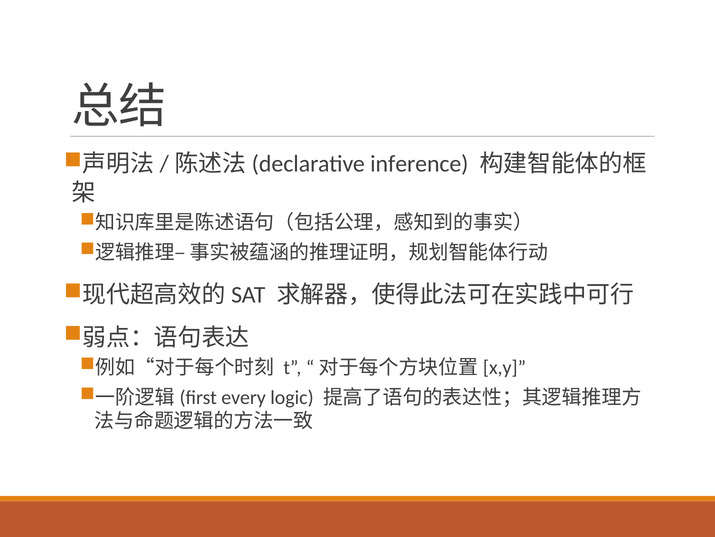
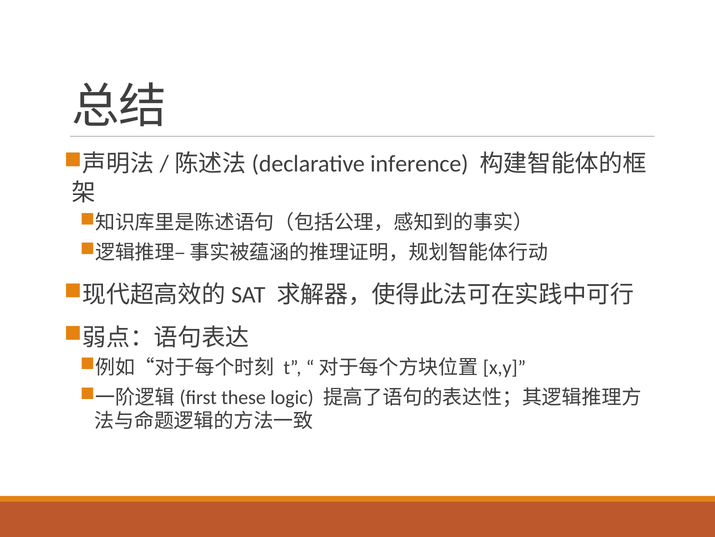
every: every -> these (244, 397)
